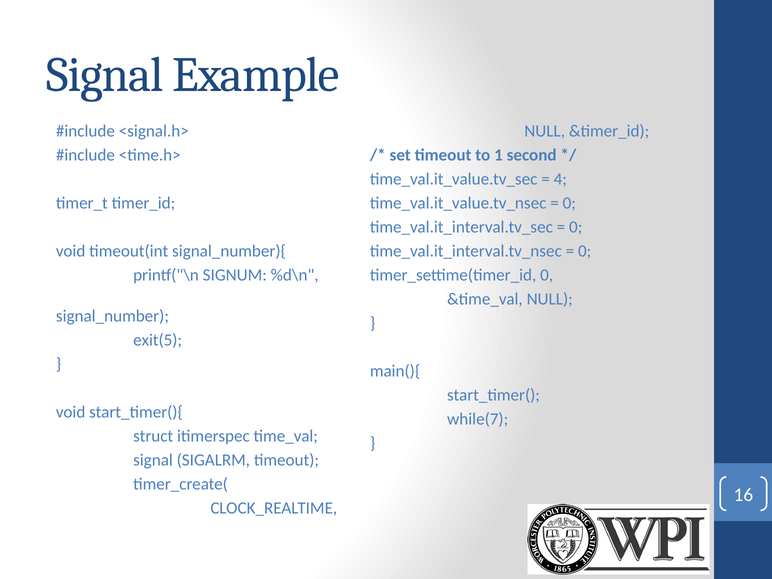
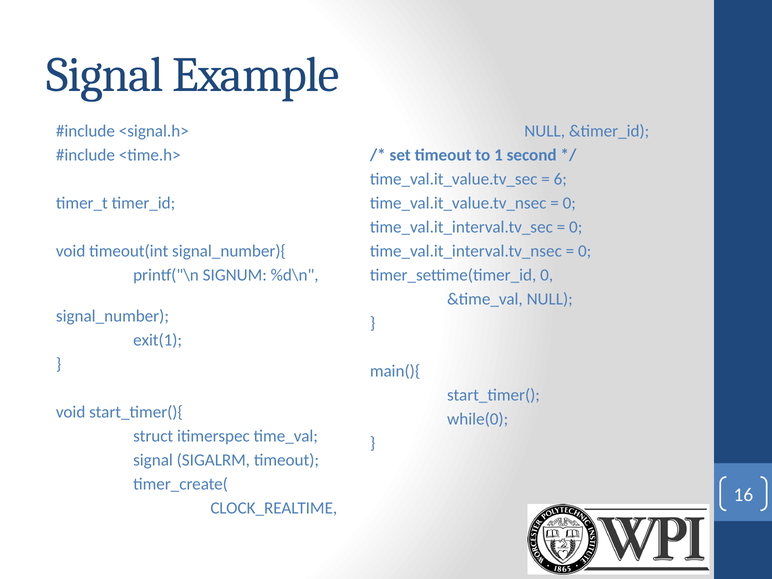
4: 4 -> 6 (560, 179)
exit(5: exit(5 -> exit(1 (158, 340)
while(7: while(7 -> while(0 (478, 419)
